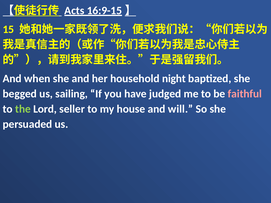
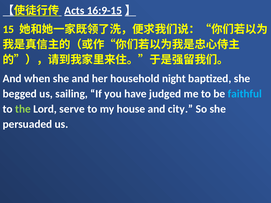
faithful colour: pink -> light blue (245, 94)
seller: seller -> serve (72, 109)
will: will -> city (180, 109)
